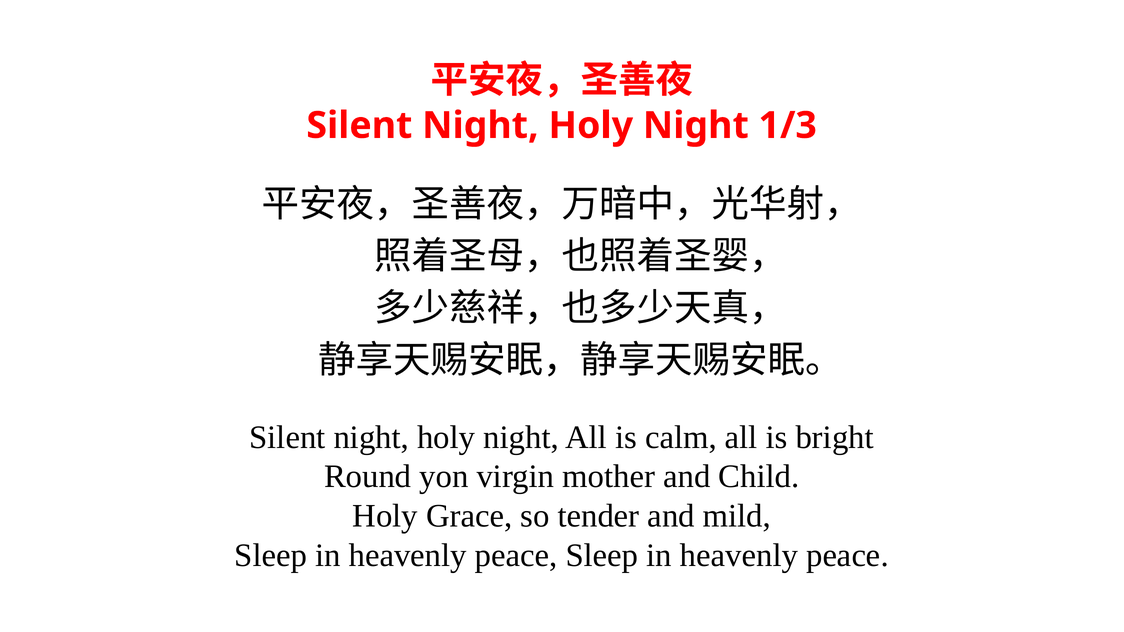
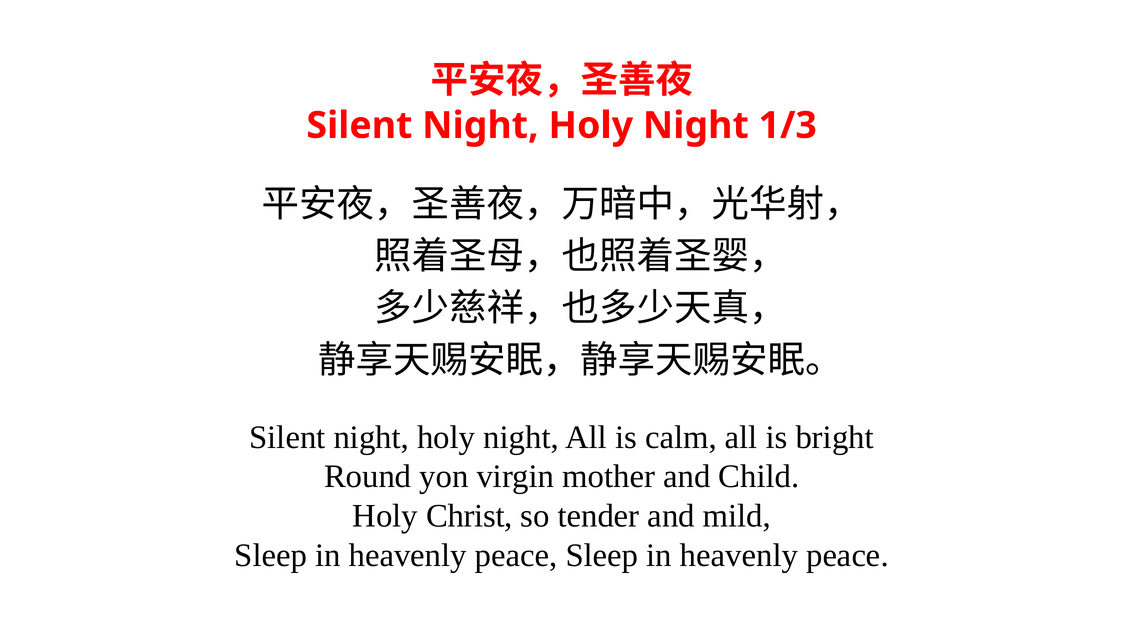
Grace: Grace -> Christ (469, 516)
